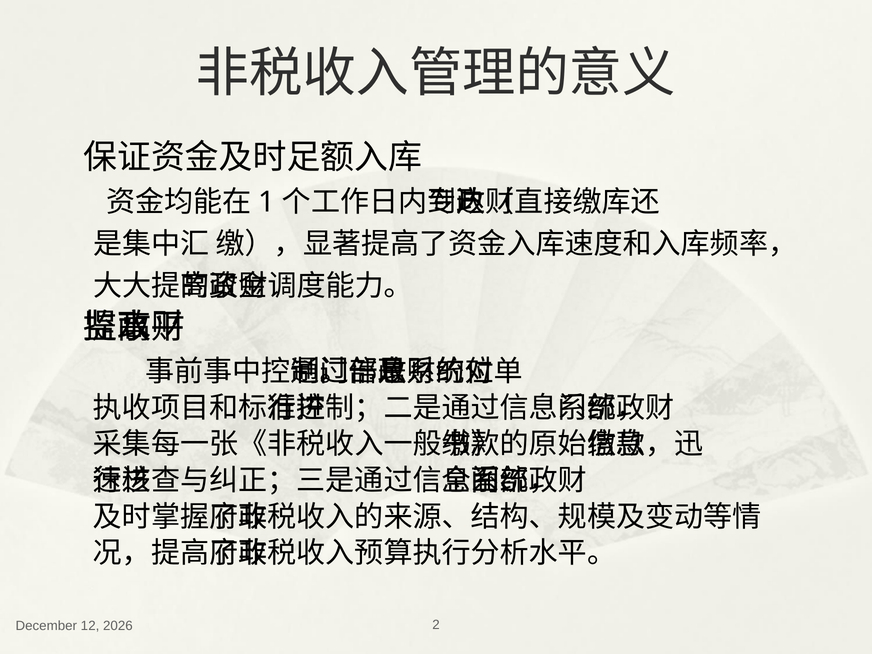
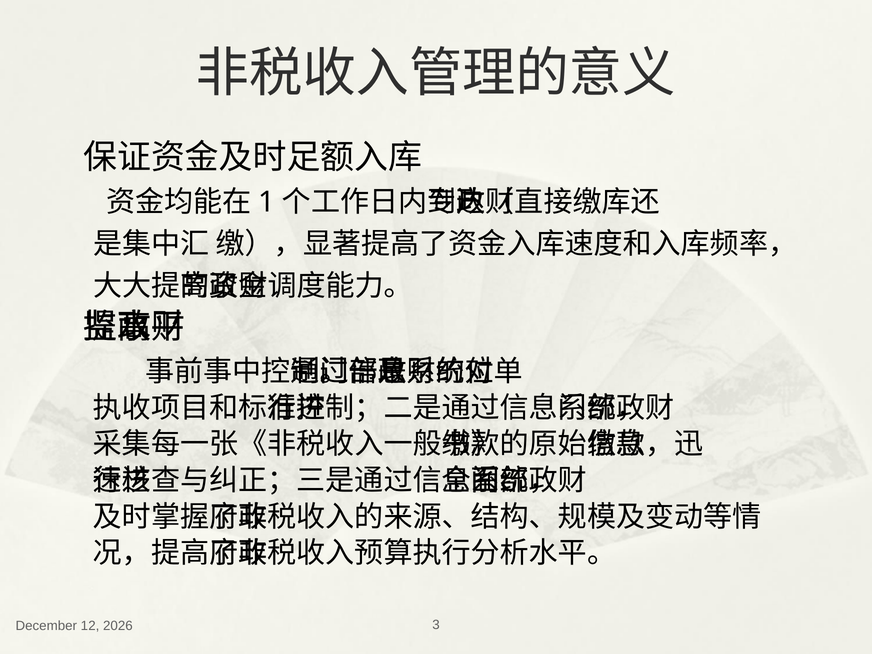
2: 2 -> 3 (436, 625)
